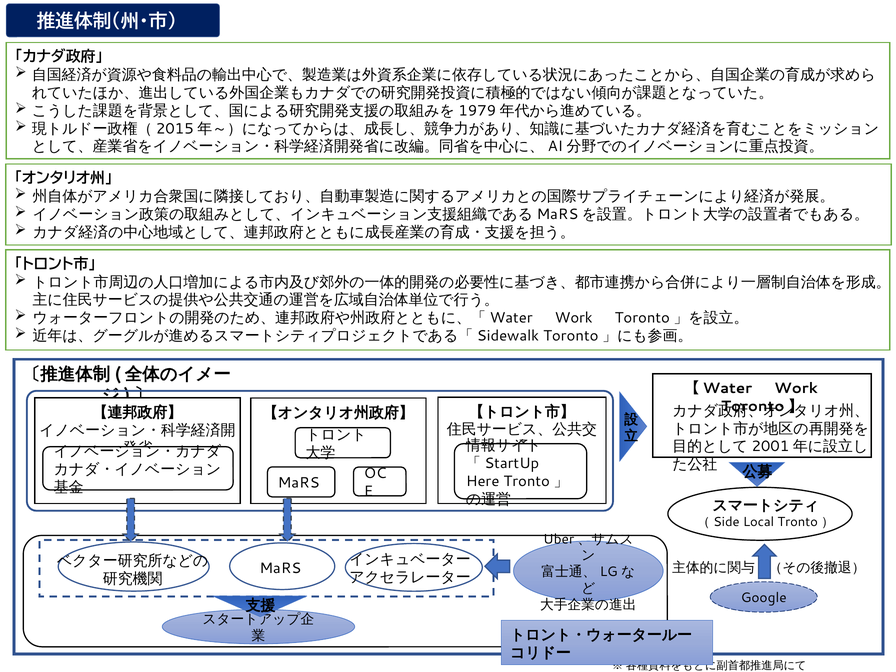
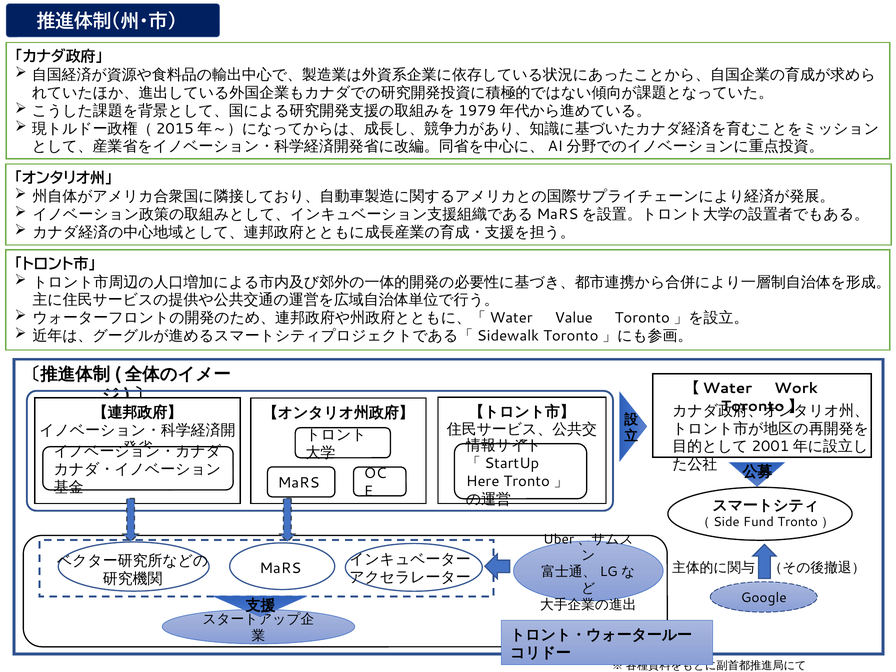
Work: Work -> Value (574, 318)
Local: Local -> Fund (758, 522)
